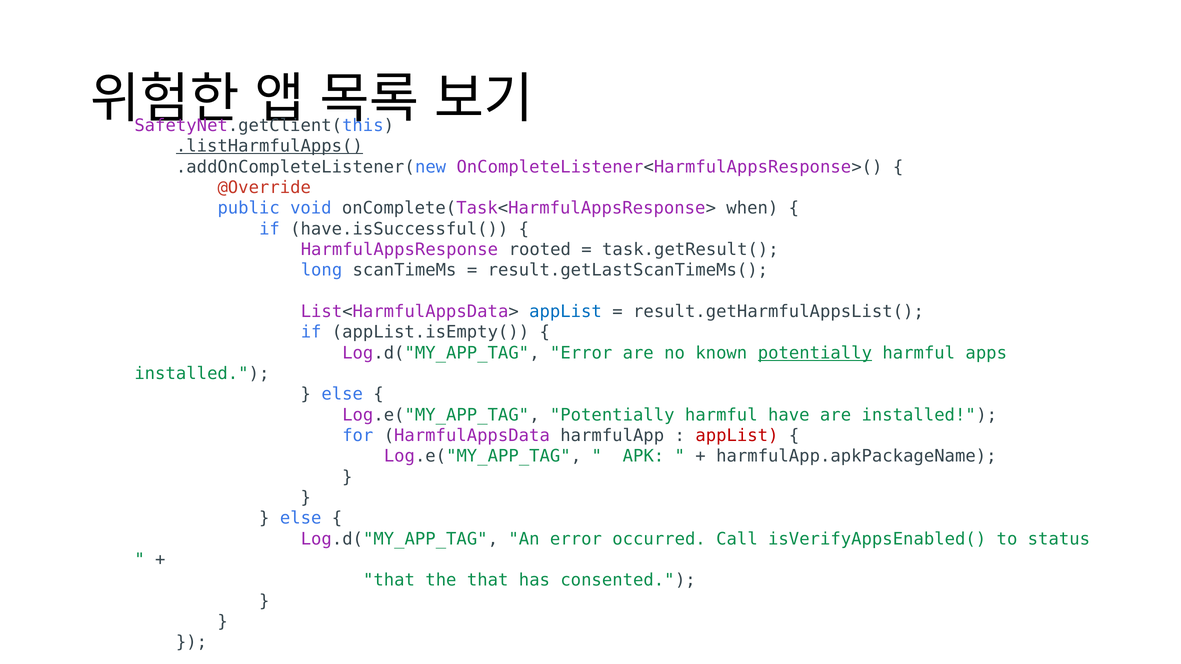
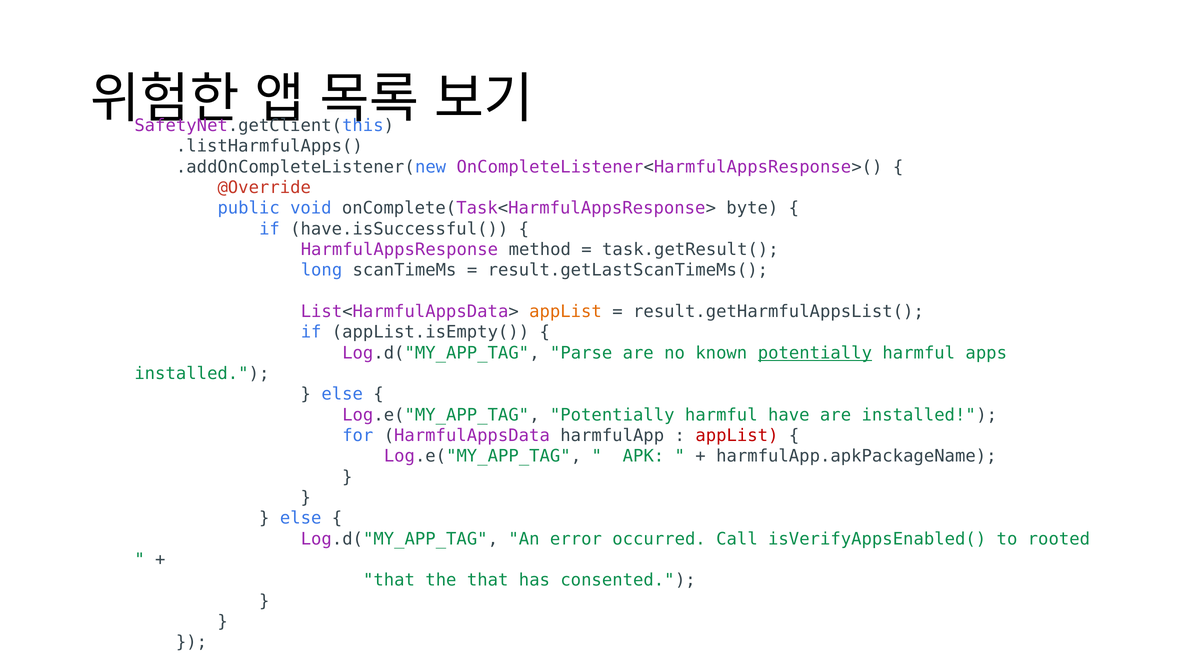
.listHarmfulApps( underline: present -> none (269, 146)
when: when -> byte (752, 208)
rooted: rooted -> method (540, 250)
appList colour: blue -> orange (566, 312)
Log.d("MY_APP_TAG Error: Error -> Parse (581, 353)
status: status -> rooted (1059, 539)
